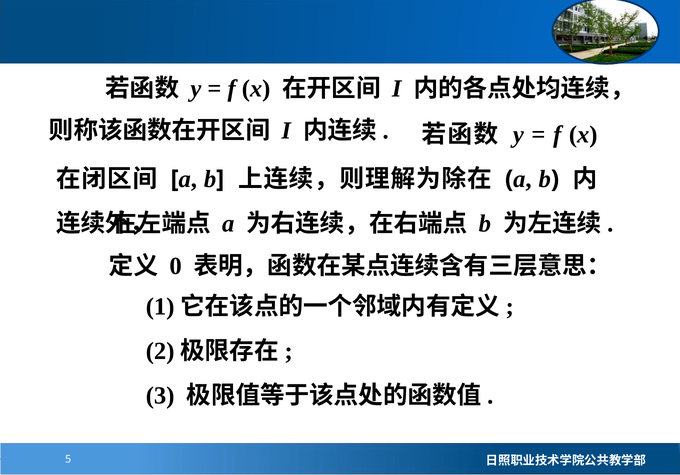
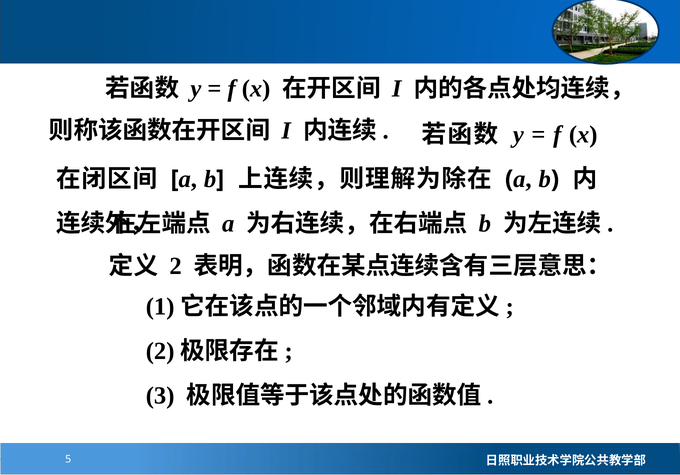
0: 0 -> 2 (176, 266)
